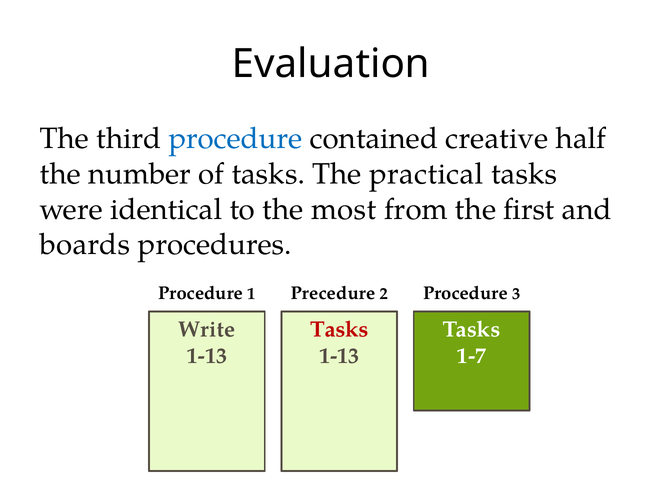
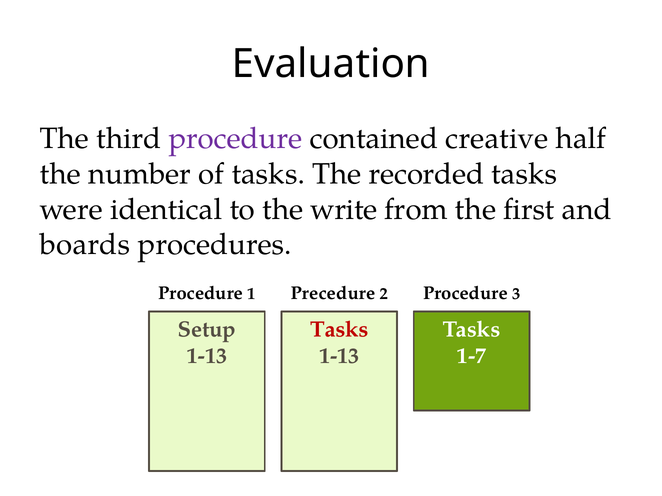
procedure colour: blue -> purple (235, 139)
practical: practical -> recorded (426, 174)
most: most -> write (344, 210)
Write: Write -> Setup (207, 330)
